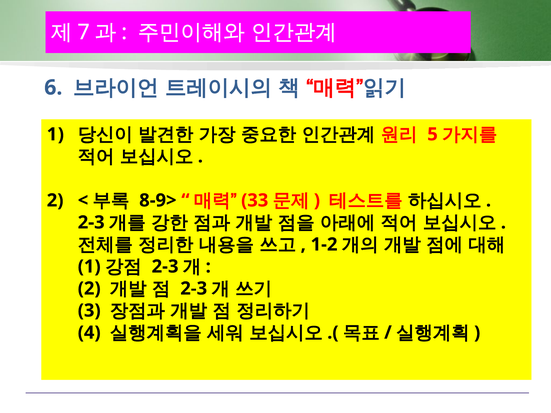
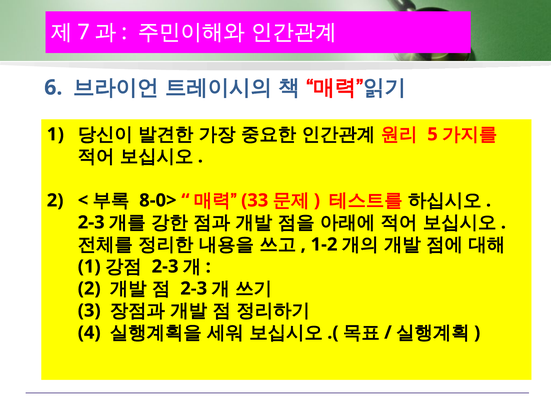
8-9>: 8-9> -> 8-0> (158, 201)
